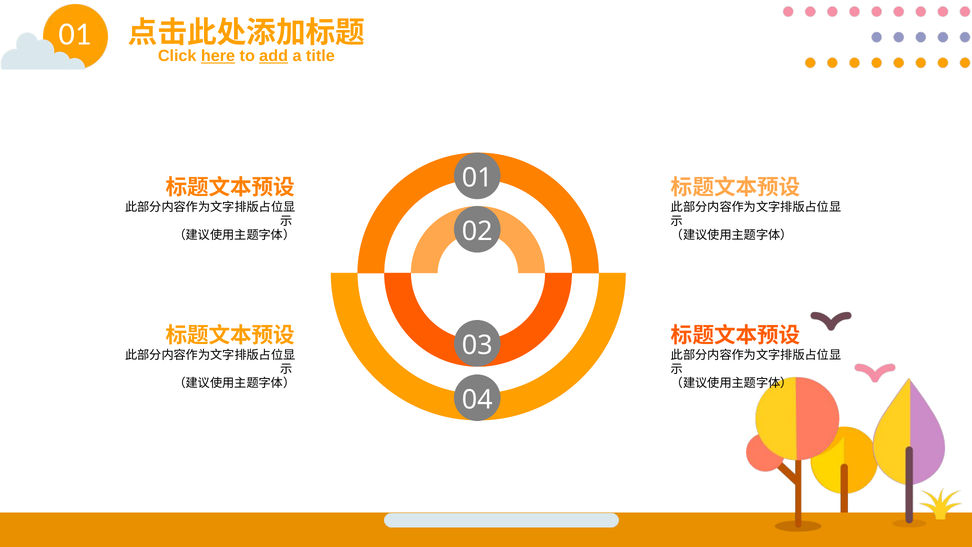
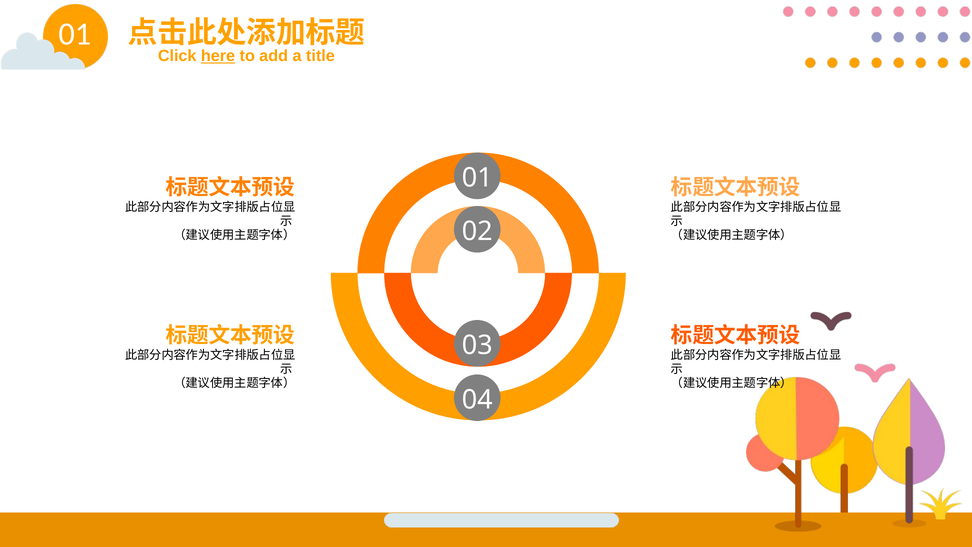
add underline: present -> none (274, 56)
